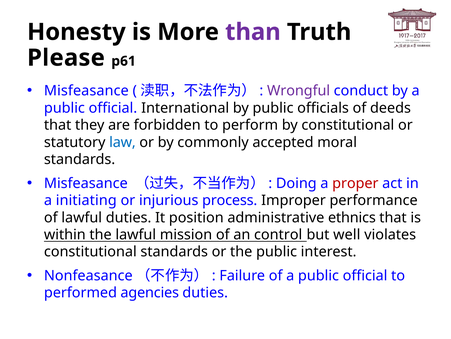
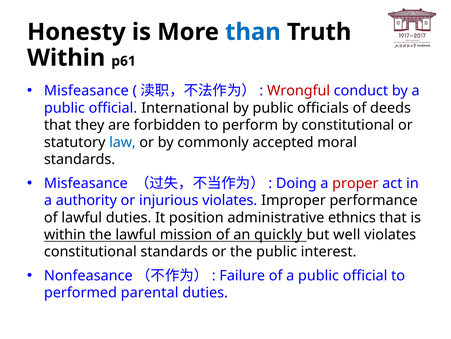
than colour: purple -> blue (253, 32)
Please: Please -> Within (66, 58)
Wrongful colour: purple -> red (299, 91)
initiating: initiating -> authority (86, 200)
injurious process: process -> violates (230, 200)
control: control -> quickly (278, 234)
agencies: agencies -> parental (150, 292)
